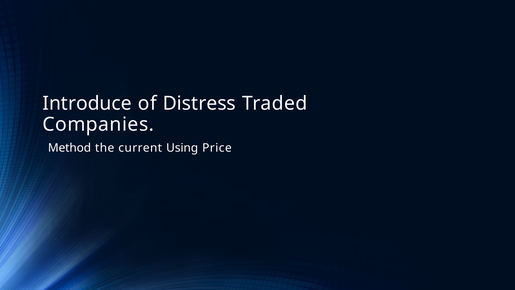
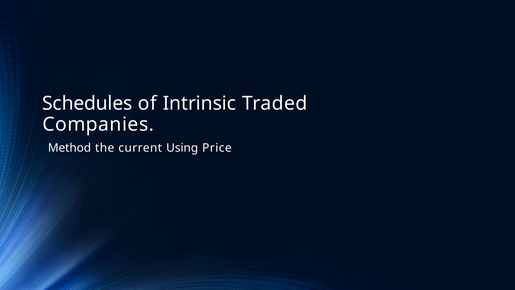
Introduce: Introduce -> Schedules (87, 104)
Distress: Distress -> Intrinsic (199, 104)
